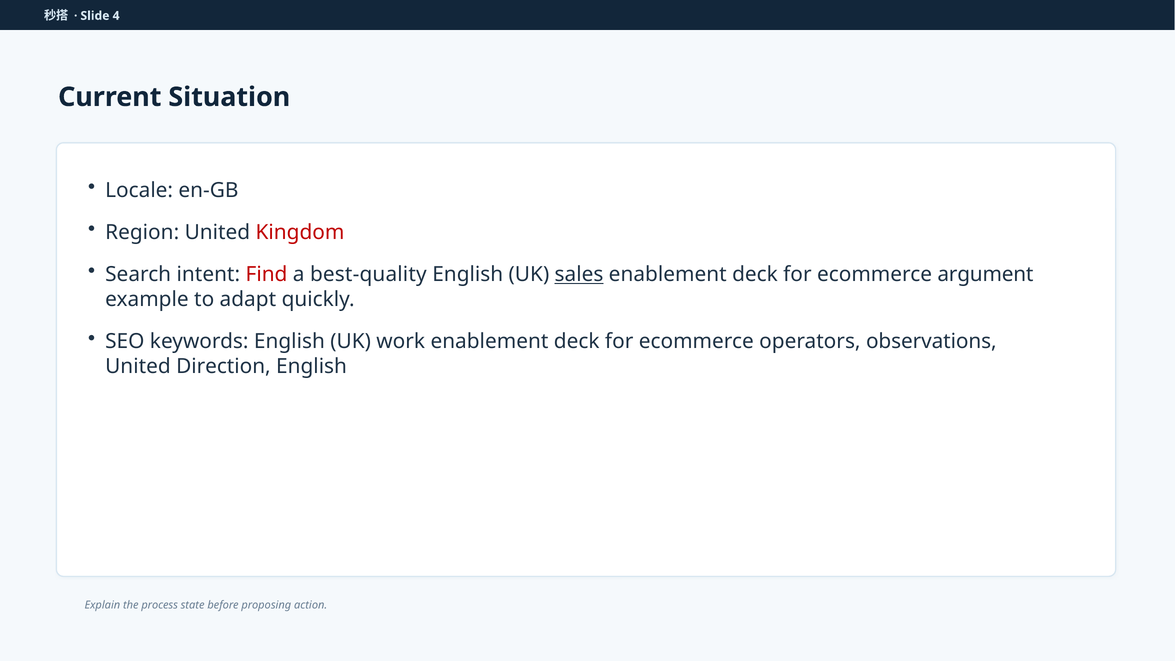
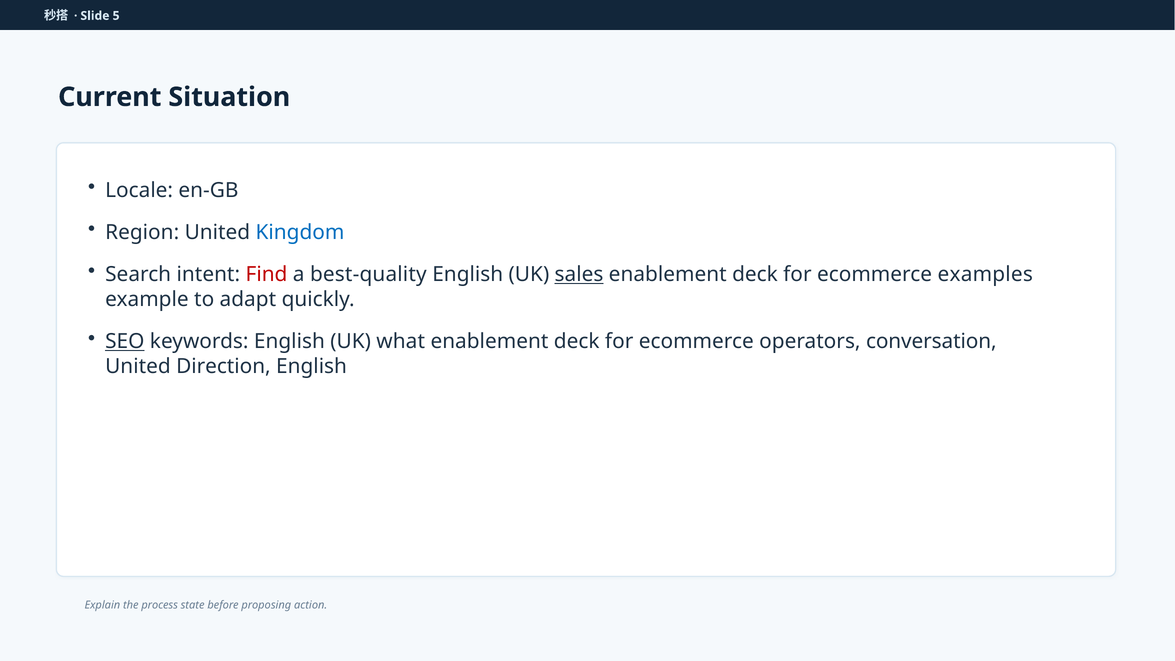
4: 4 -> 5 (116, 16)
Kingdom colour: red -> blue (300, 232)
argument: argument -> examples (985, 274)
SEO underline: none -> present (125, 341)
work: work -> what (401, 341)
observations: observations -> conversation (931, 341)
